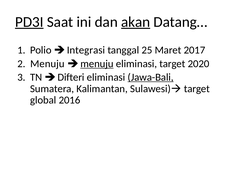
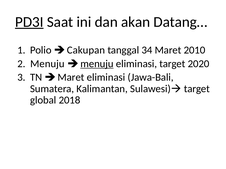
akan underline: present -> none (136, 22)
Integrasi: Integrasi -> Cakupan (86, 50)
25: 25 -> 34 (147, 50)
2017: 2017 -> 2010 (194, 50)
Difteri: Difteri -> Maret (71, 77)
Jawa-Bali underline: present -> none (151, 77)
2016: 2016 -> 2018 (69, 100)
